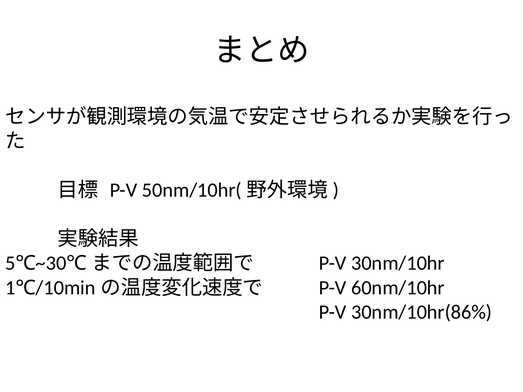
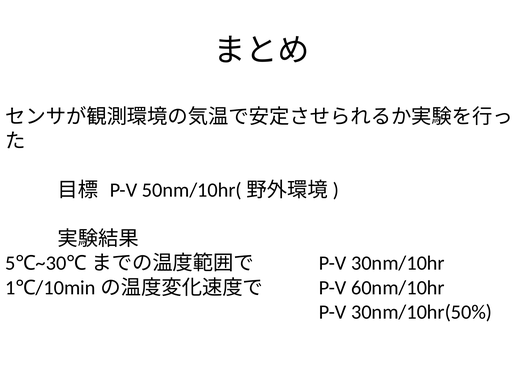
30nm/10hr(86%: 30nm/10hr(86% -> 30nm/10hr(50% (422, 312)
